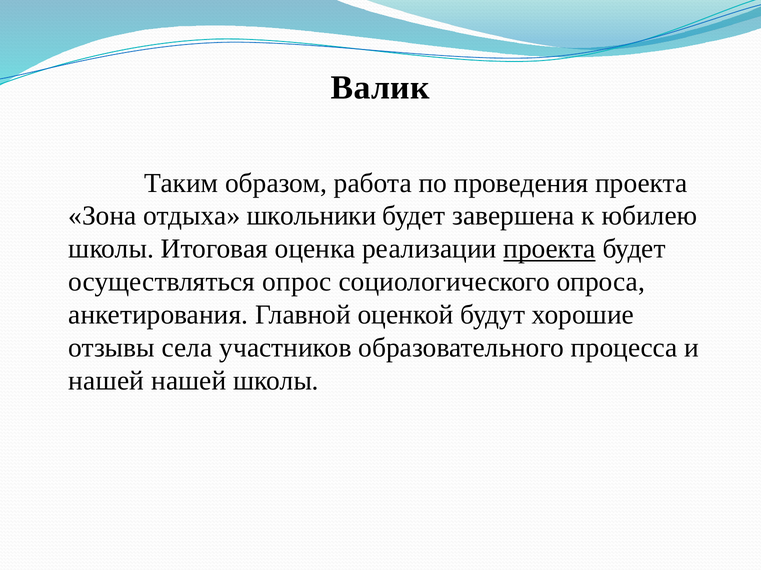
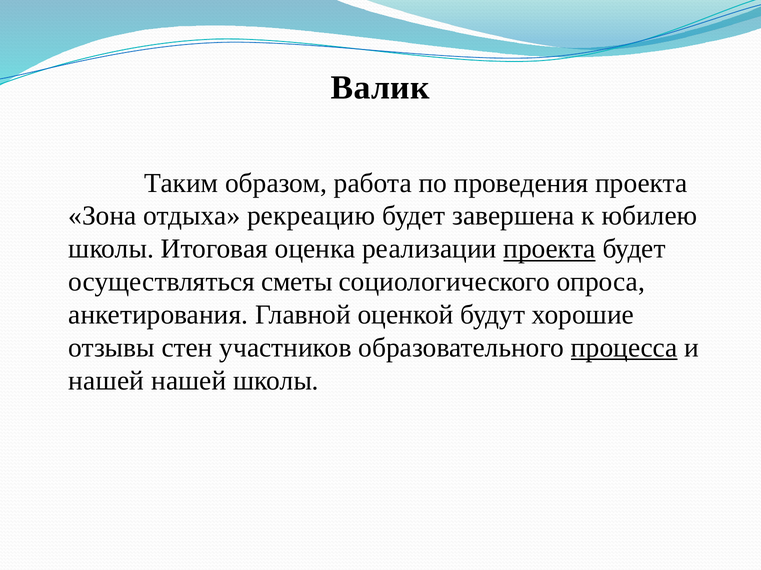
школьники: школьники -> рекреацию (311, 216)
опрос: опрос -> сметы (297, 282)
села: села -> стен (187, 348)
процесса underline: none -> present (624, 348)
